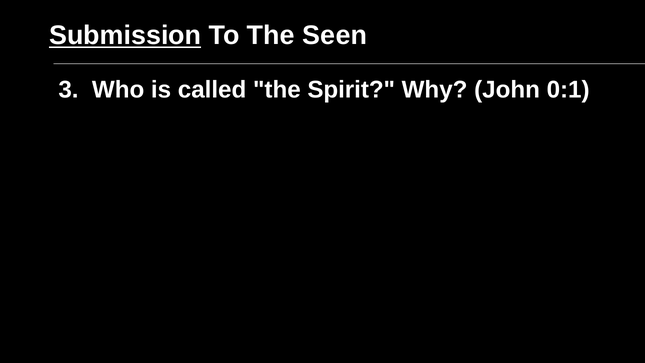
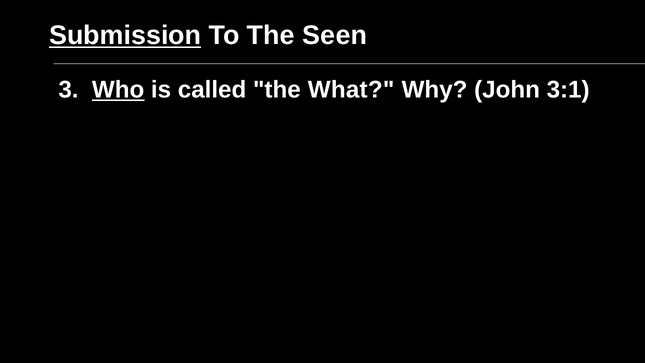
Who underline: none -> present (118, 90)
Spirit: Spirit -> What (351, 90)
0:1: 0:1 -> 3:1 (568, 90)
